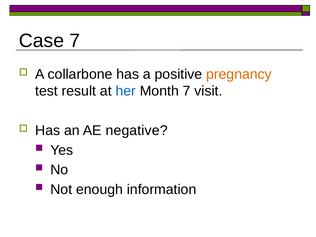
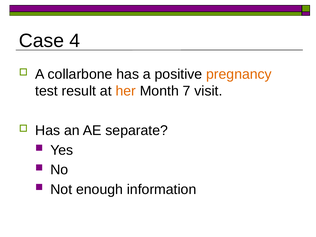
Case 7: 7 -> 4 (75, 41)
her colour: blue -> orange (126, 91)
negative: negative -> separate (137, 130)
